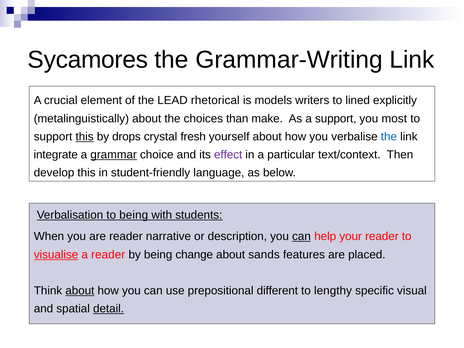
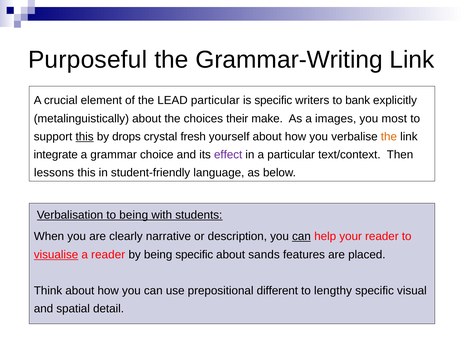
Sycamores: Sycamores -> Purposeful (88, 60)
LEAD rhetorical: rhetorical -> particular (215, 100)
is models: models -> specific (273, 100)
lined: lined -> bank (358, 100)
than: than -> their (237, 119)
a support: support -> images (336, 119)
the colour: blue -> orange (389, 137)
grammar underline: present -> none (114, 155)
develop: develop -> lessons (54, 173)
are reader: reader -> clearly (126, 236)
being change: change -> specific (194, 255)
about underline: present -> none (80, 291)
detail underline: present -> none (109, 309)
